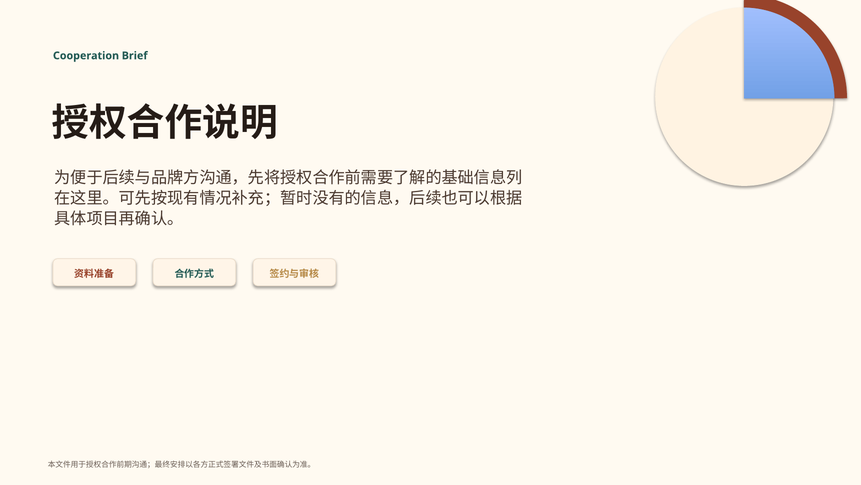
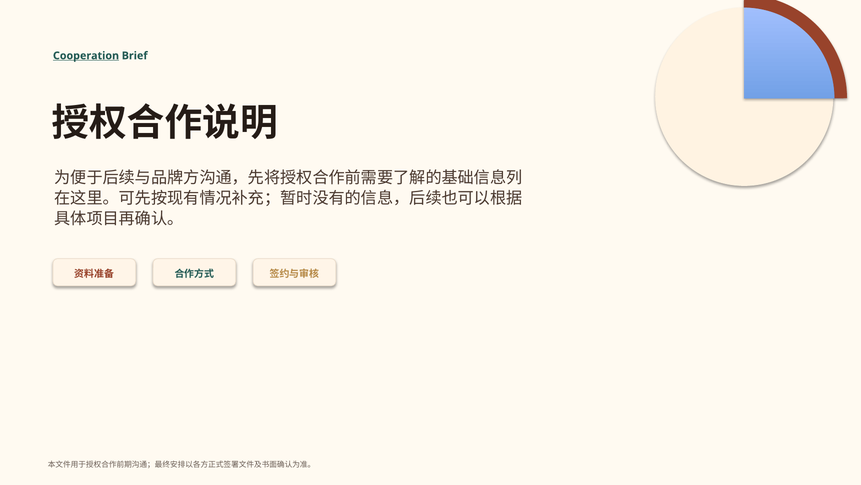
Cooperation underline: none -> present (86, 56)
